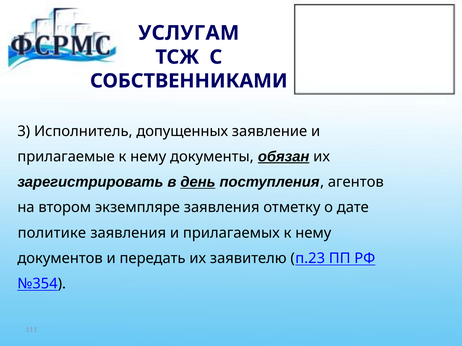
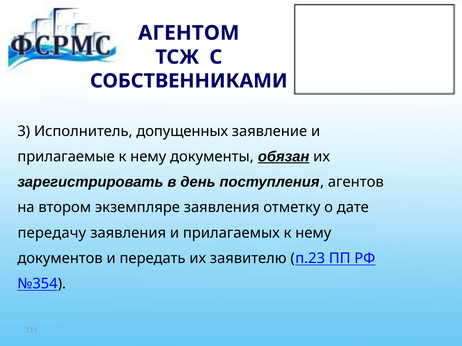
УСЛУГАМ: УСЛУГАМ -> АГЕНТОМ (189, 33)
день underline: present -> none (198, 182)
политике: политике -> передачу (52, 233)
